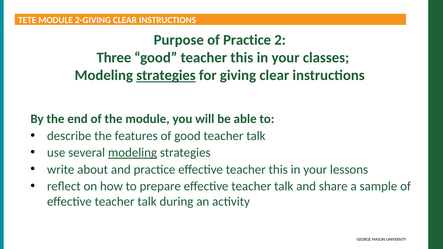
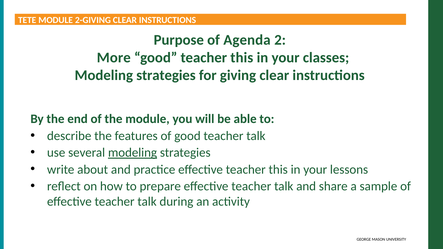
of Practice: Practice -> Agenda (247, 40)
Three: Three -> More (114, 58)
strategies underline: present -> none (166, 76)
